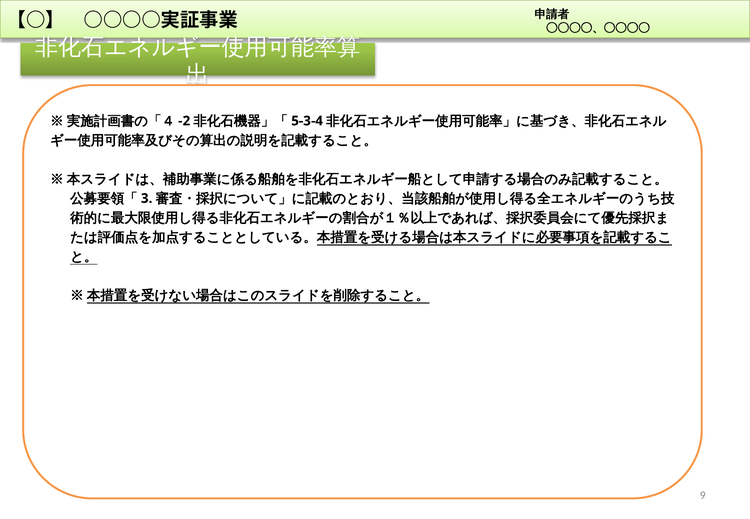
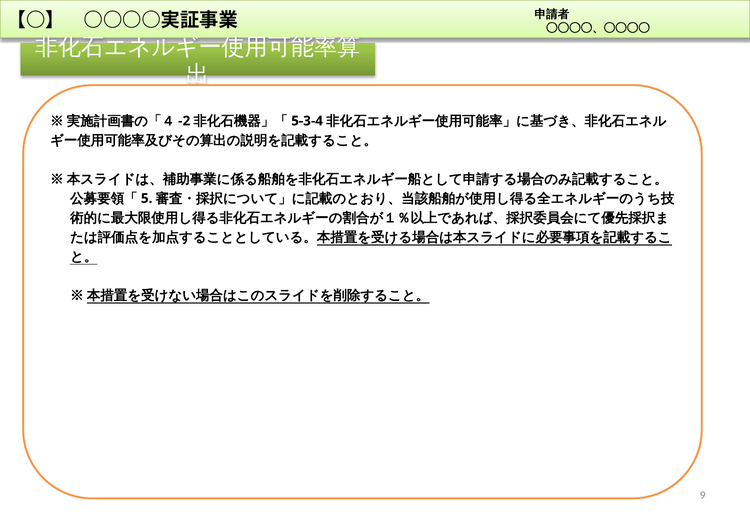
3: 3 -> 5 (147, 198)
